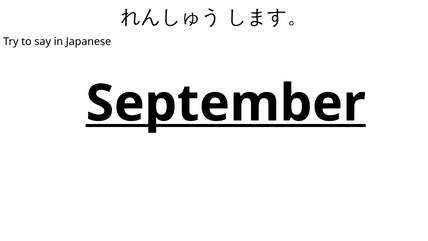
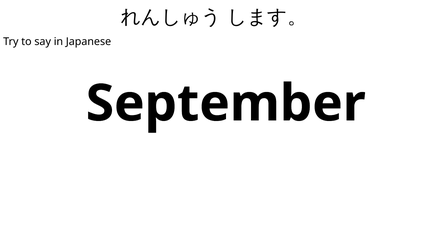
September underline: present -> none (226, 103)
